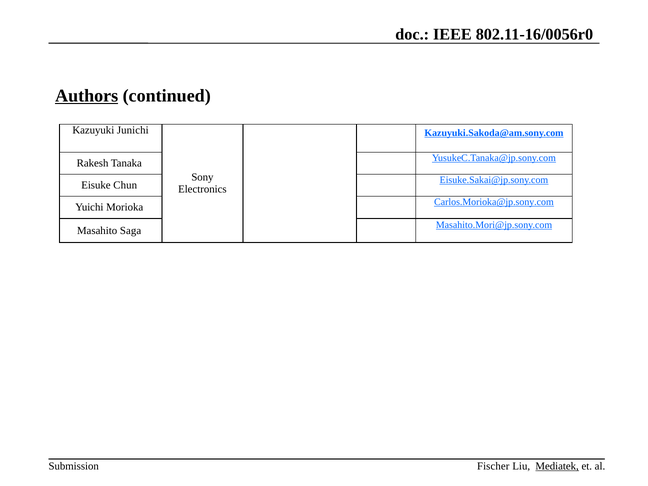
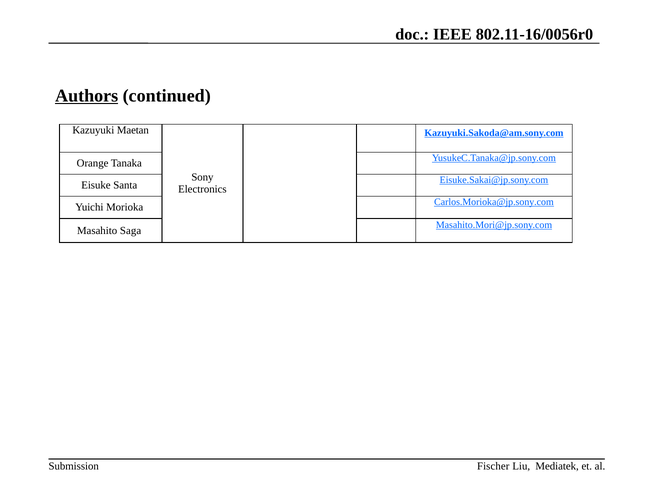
Junichi: Junichi -> Maetan (133, 130)
Rakesh: Rakesh -> Orange (93, 163)
Chun: Chun -> Santa (125, 185)
Mediatek underline: present -> none (557, 466)
